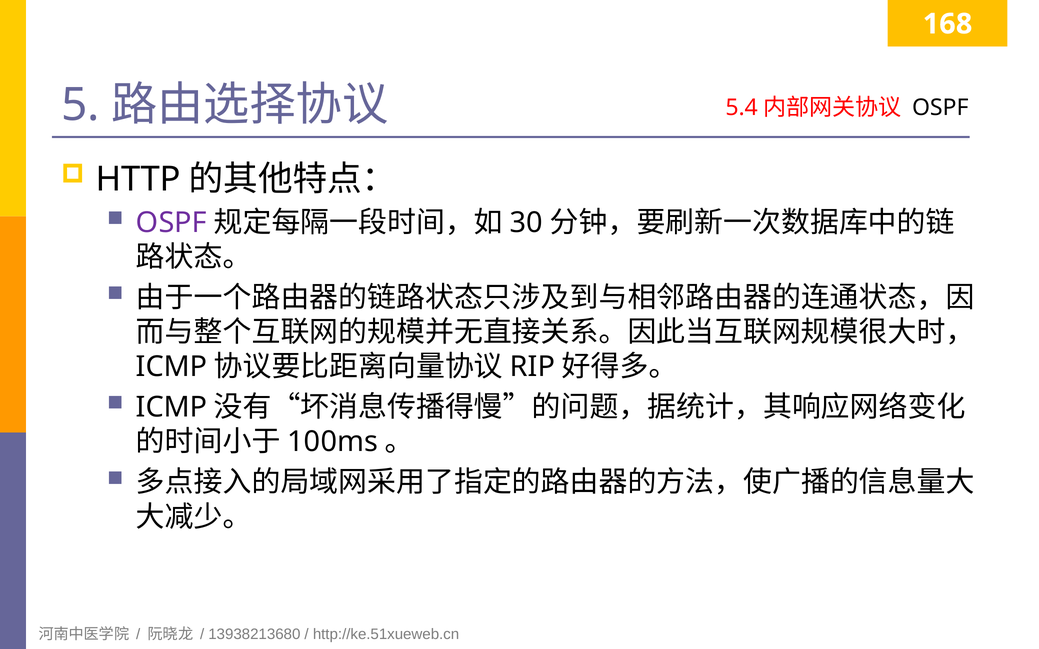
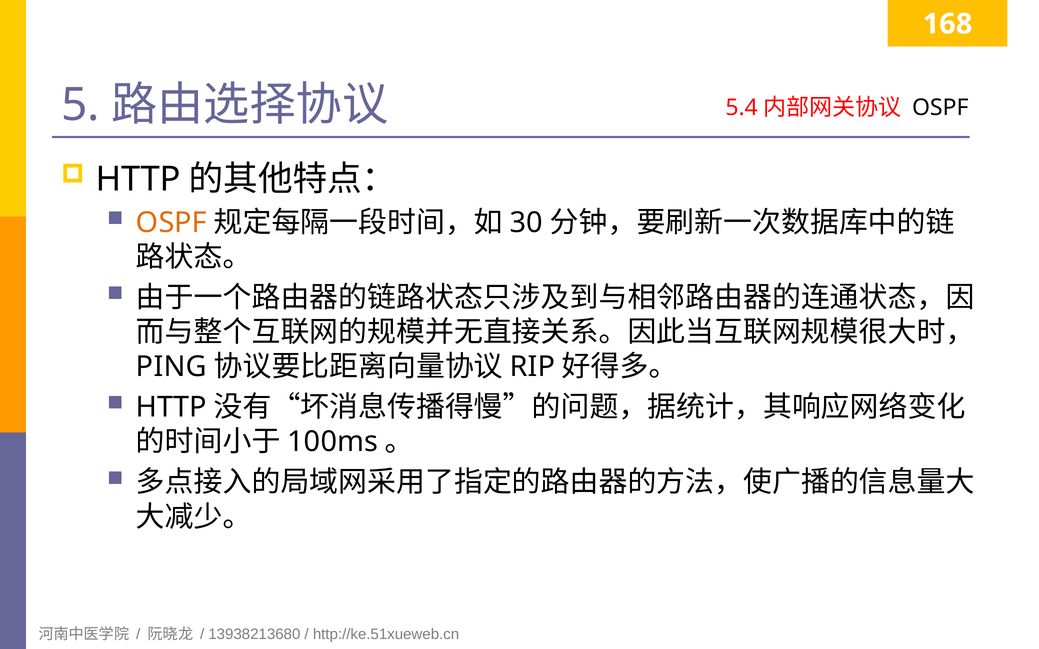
OSPF colour: purple -> orange (171, 223)
ICMP: ICMP -> PING (171, 367)
ICMP: ICMP -> HTTP (171, 408)
